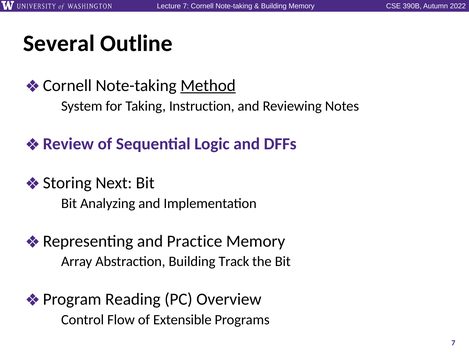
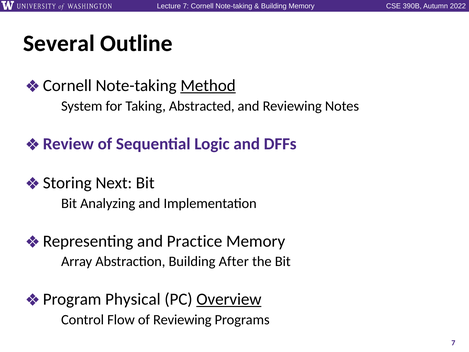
Instruction: Instruction -> Abstracted (202, 106)
Track: Track -> After (234, 261)
Reading: Reading -> Physical (133, 299)
Overview underline: none -> present (229, 299)
of Extensible: Extensible -> Reviewing (182, 320)
